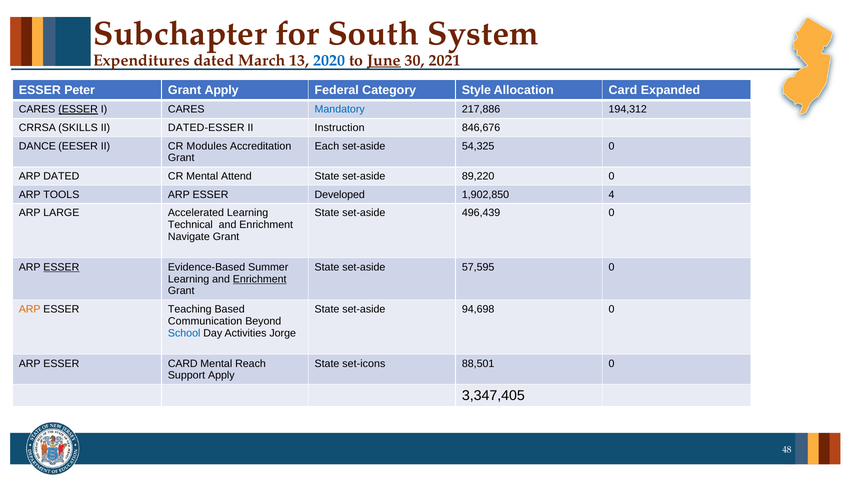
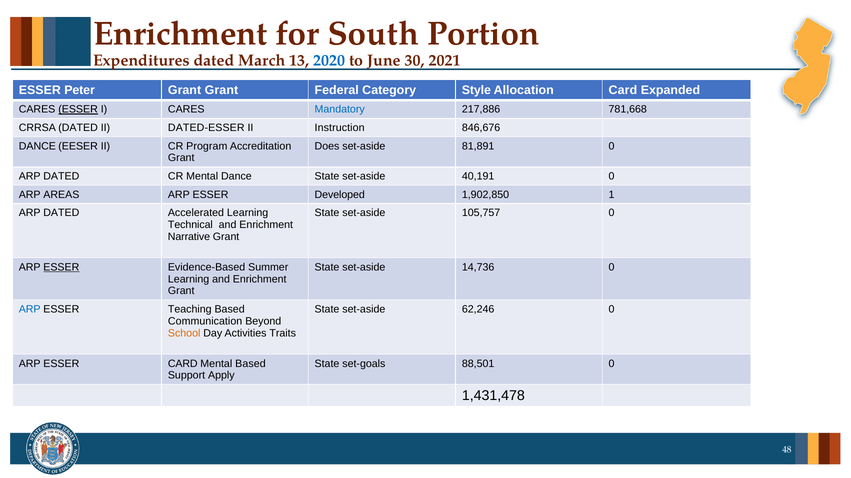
Subchapter: Subchapter -> Enrichment (180, 34)
System: System -> Portion (483, 34)
June underline: present -> none (384, 60)
Grant Apply: Apply -> Grant (221, 90)
194,312: 194,312 -> 781,668 (628, 110)
CRRSA SKILLS: SKILLS -> DATED (78, 128)
Modules: Modules -> Program (207, 146)
Each: Each -> Does (327, 146)
54,325: 54,325 -> 81,891 (478, 146)
Mental Attend: Attend -> Dance (236, 177)
89,220: 89,220 -> 40,191 (478, 177)
TOOLS: TOOLS -> AREAS (61, 195)
4: 4 -> 1 (612, 195)
LARGE: LARGE -> DATED (61, 213)
496,439: 496,439 -> 105,757 (481, 213)
Navigate: Navigate -> Narrative (189, 237)
57,595: 57,595 -> 14,736 (478, 268)
Enrichment underline: present -> none (260, 279)
ARP colour: orange -> blue (30, 310)
94,698: 94,698 -> 62,246 (478, 310)
School colour: blue -> orange (184, 333)
Jorge: Jorge -> Traits (283, 333)
Mental Reach: Reach -> Based (250, 364)
set-icons: set-icons -> set-goals (364, 364)
3,347,405: 3,347,405 -> 1,431,478 (493, 396)
